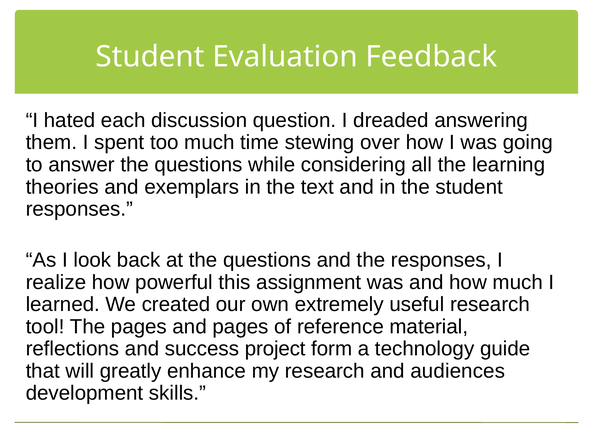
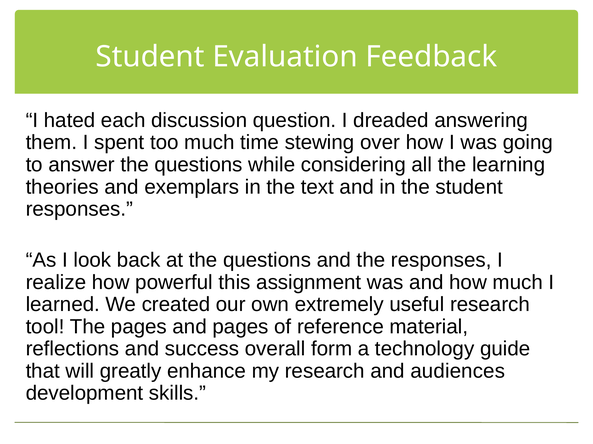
project: project -> overall (275, 349)
